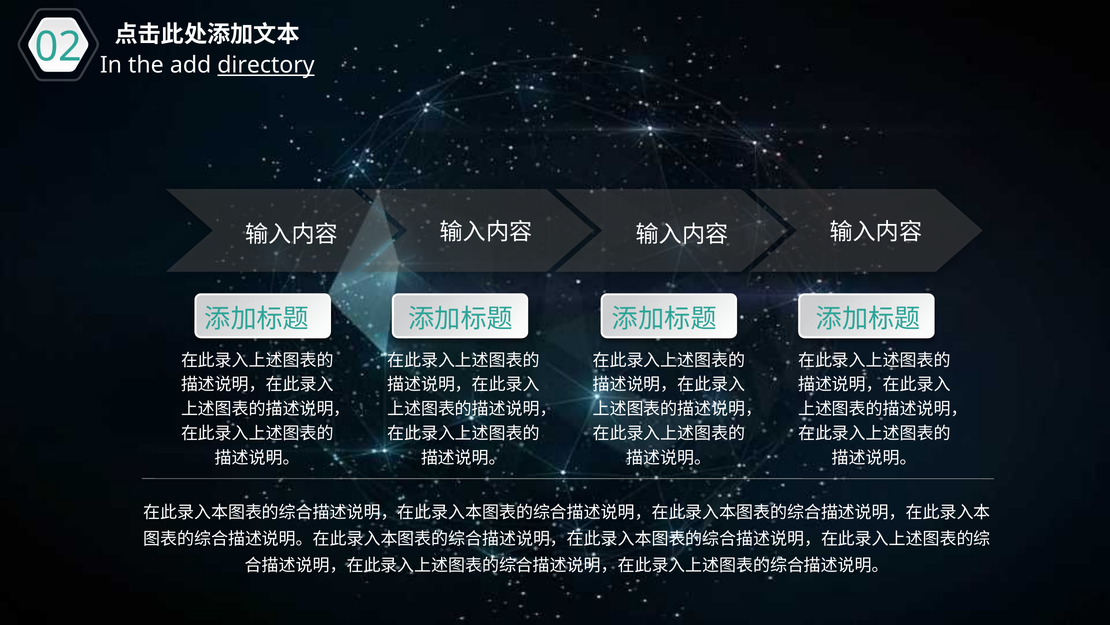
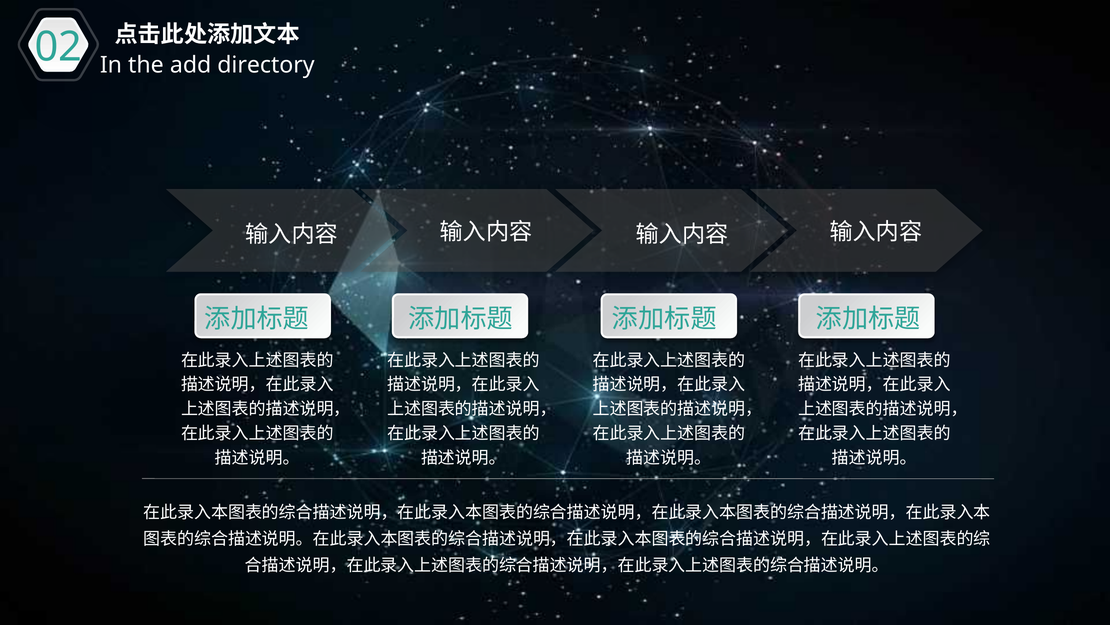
directory underline: present -> none (266, 65)
